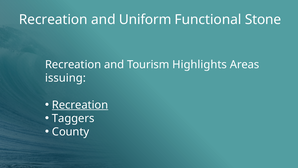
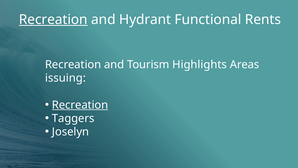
Recreation underline: none -> present (53, 20)
Uniform: Uniform -> Hydrant (145, 20)
Stone: Stone -> Rents (263, 20)
County: County -> Joselyn (71, 132)
